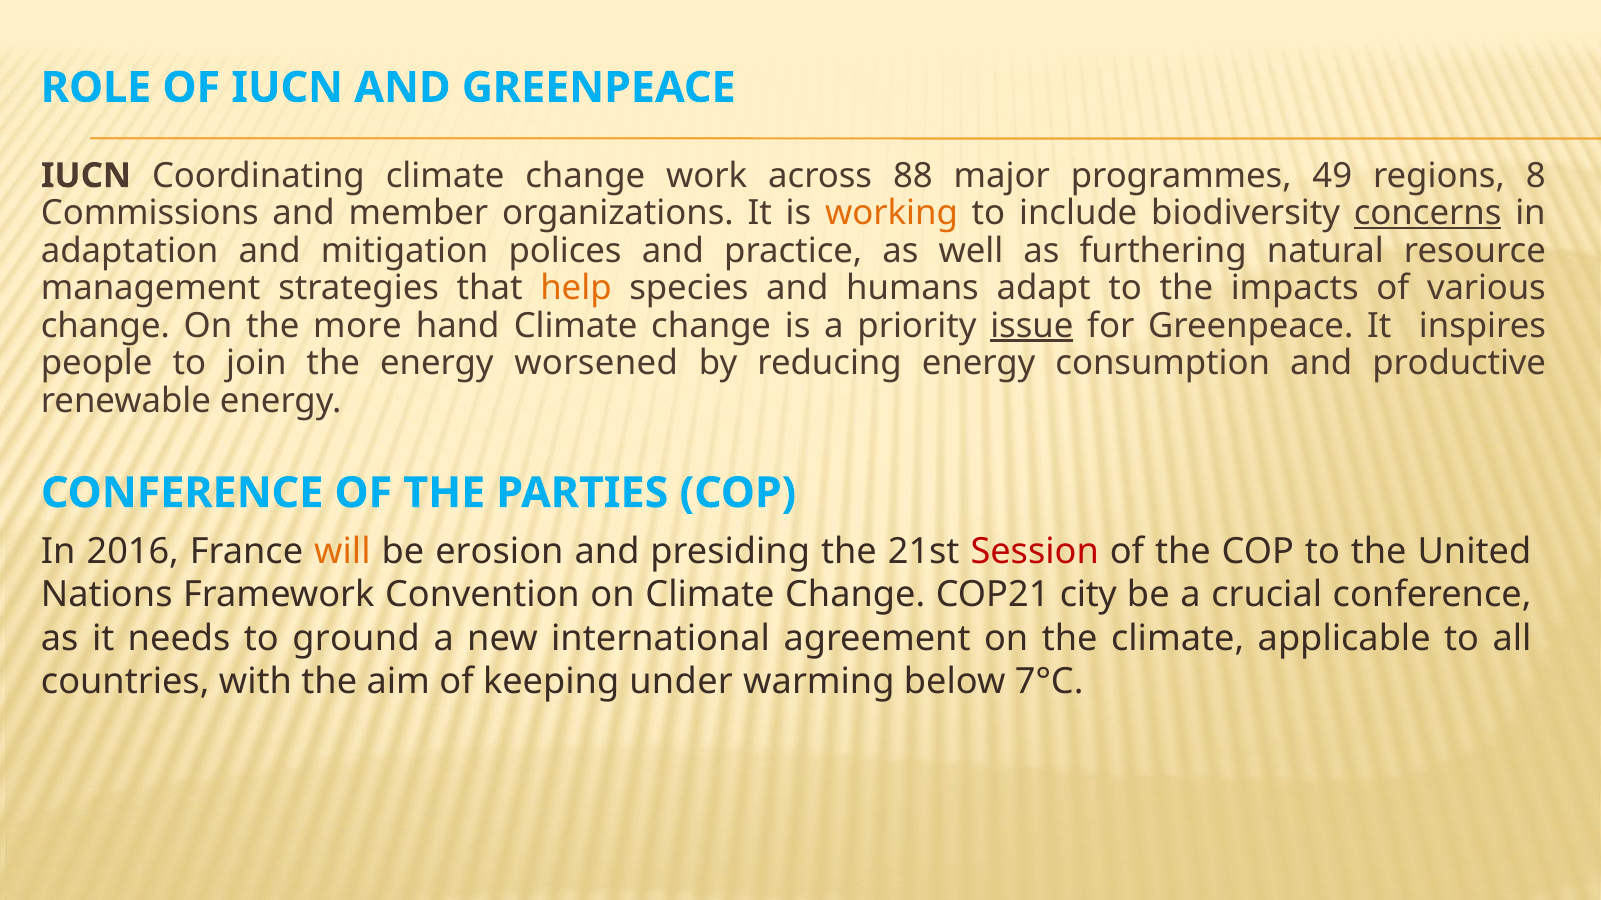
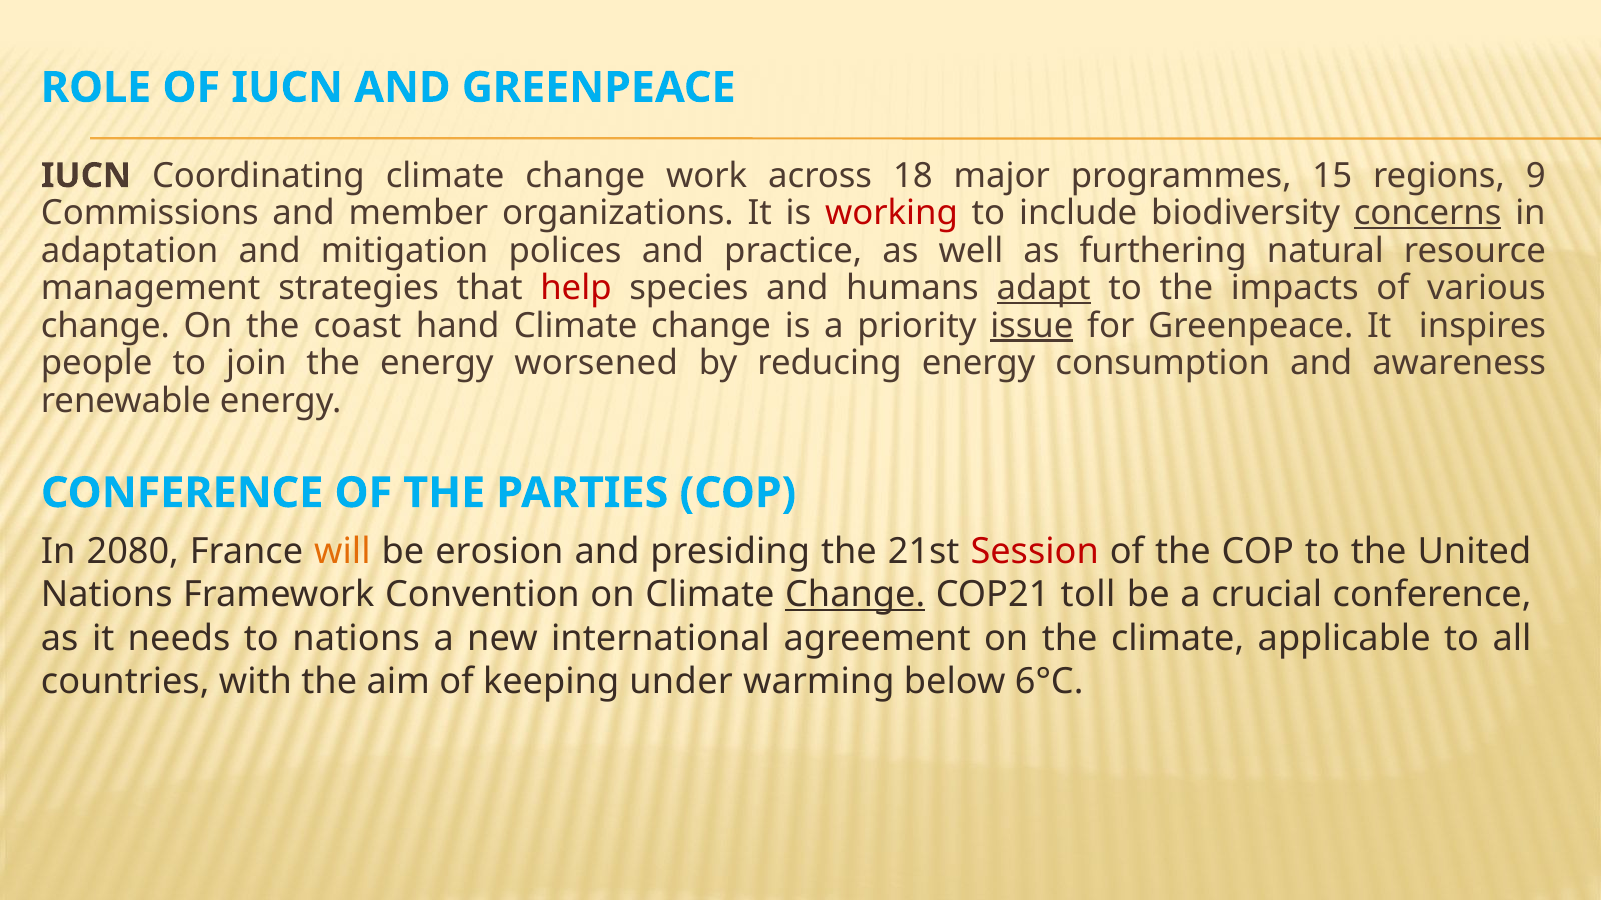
88: 88 -> 18 (913, 176)
49: 49 -> 15 (1332, 176)
8: 8 -> 9 (1536, 176)
working colour: orange -> red (892, 213)
help colour: orange -> red (576, 288)
adapt underline: none -> present (1044, 288)
more: more -> coast (357, 326)
productive: productive -> awareness (1459, 363)
2016: 2016 -> 2080 (133, 552)
Change underline: none -> present (855, 595)
city: city -> toll (1088, 595)
to ground: ground -> nations (356, 639)
7°C: 7°C -> 6°C (1049, 682)
